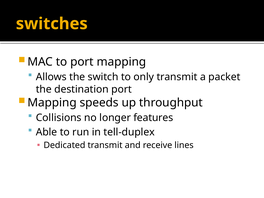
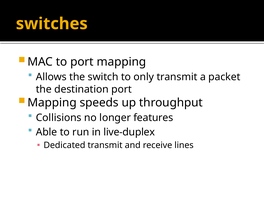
tell-duplex: tell-duplex -> live-duplex (129, 132)
